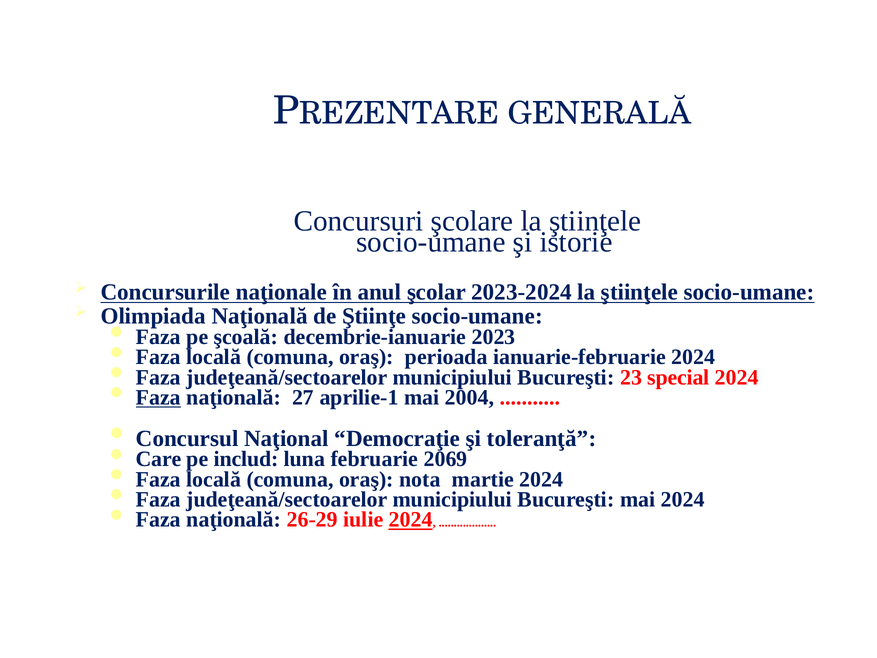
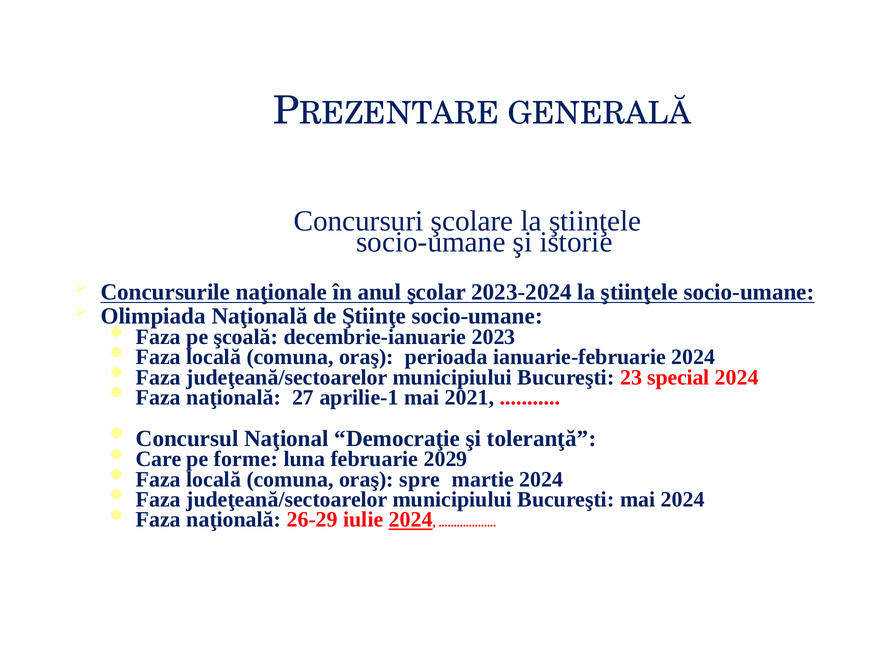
Faza underline: present -> none (158, 397)
2004: 2004 -> 2021 (469, 397)
includ: includ -> forme (246, 459)
2069: 2069 -> 2029 (446, 459)
nota: nota -> spre (420, 479)
